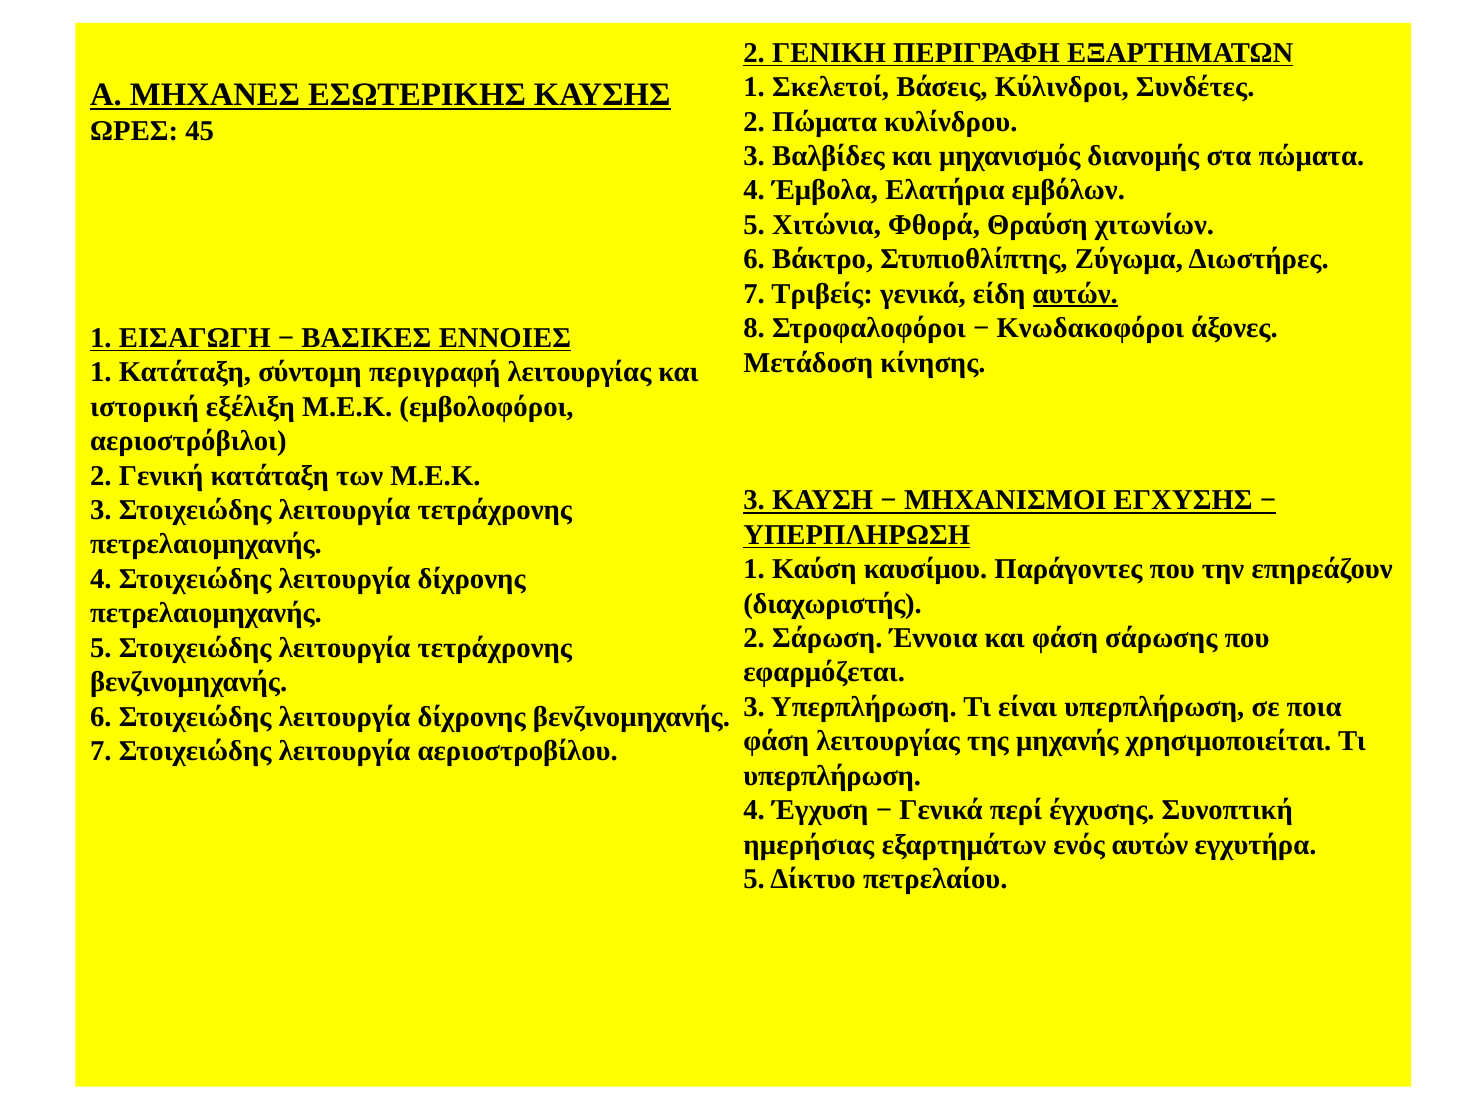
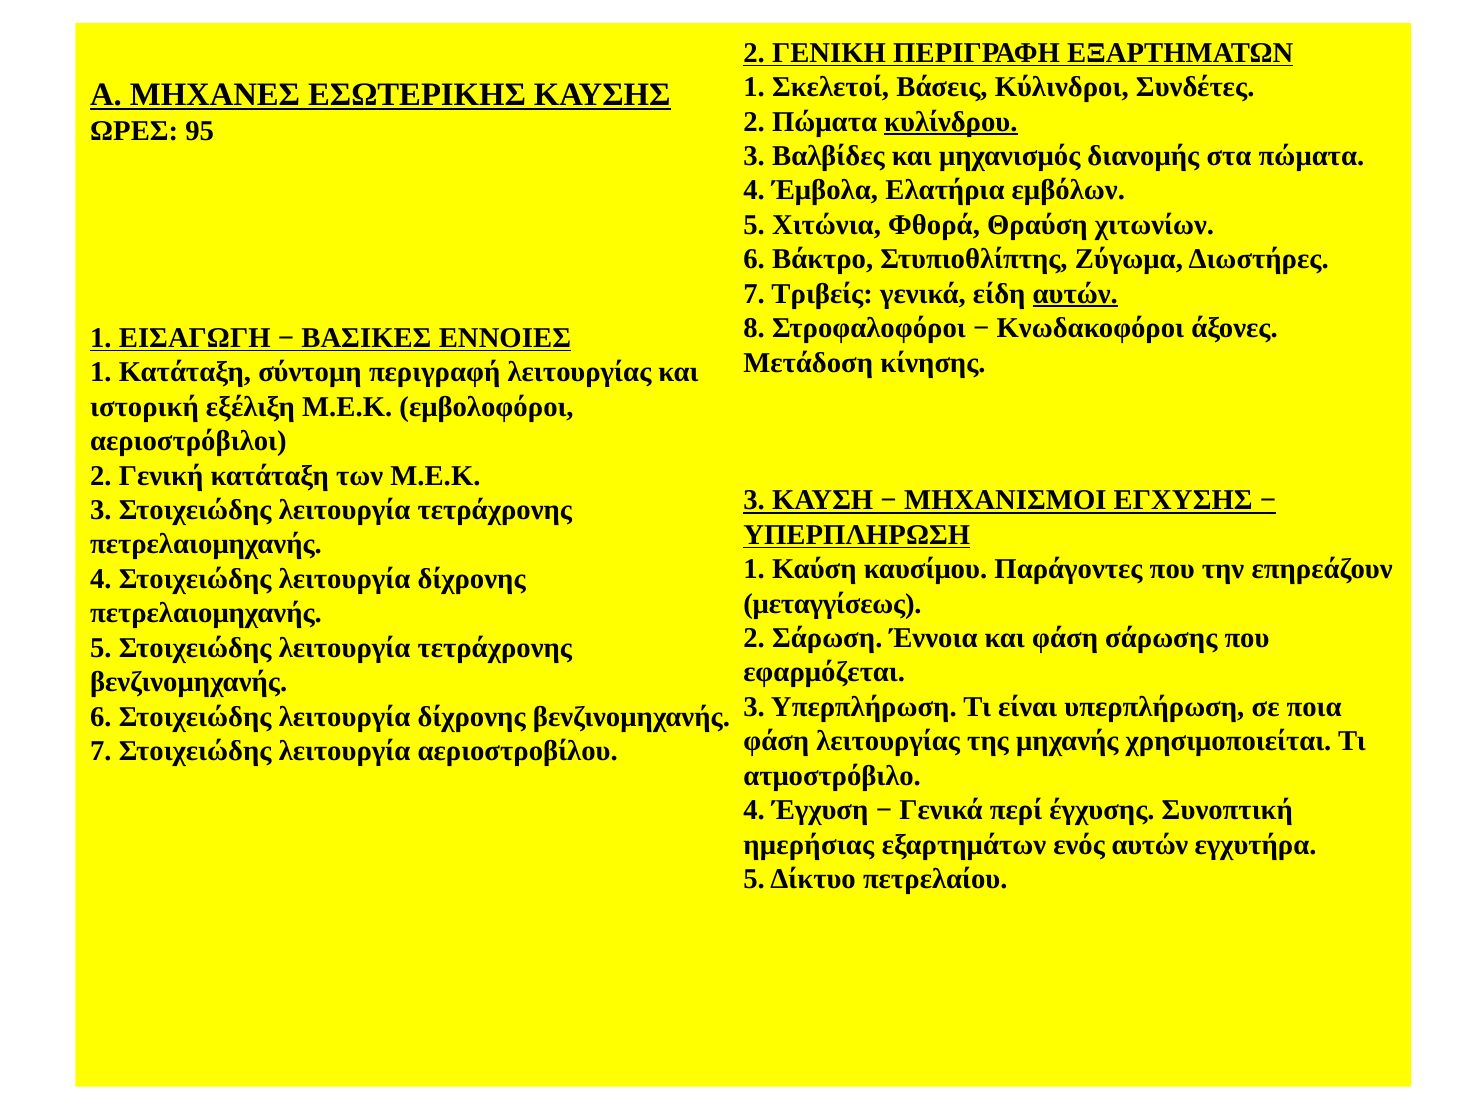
κυλίνδρου underline: none -> present (951, 122)
45: 45 -> 95 (200, 131)
διαχωριστής: διαχωριστής -> μεταγγίσεως (832, 604)
υπερπλήρωση: υπερπλήρωση -> ατμοστρόβιλο (832, 776)
